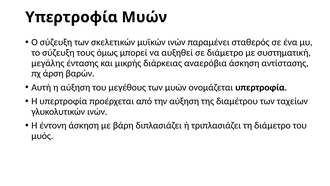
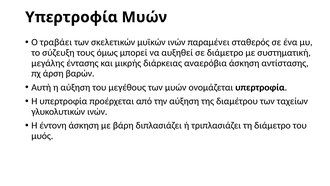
Ο σύζευξη: σύζευξη -> τραβάει (56, 42)
